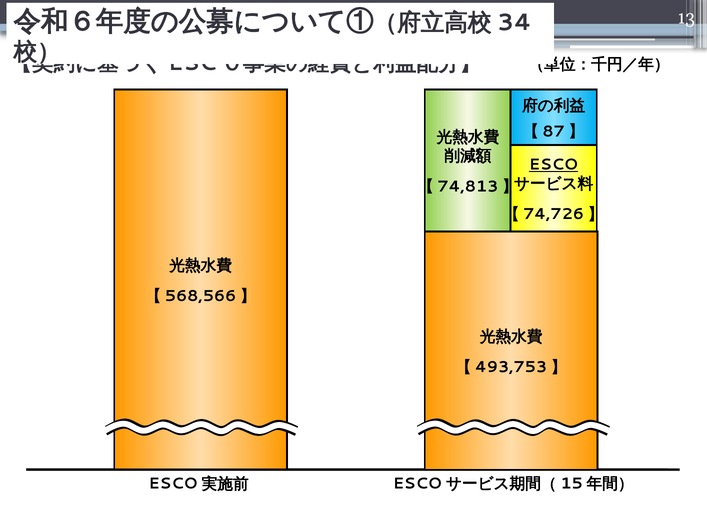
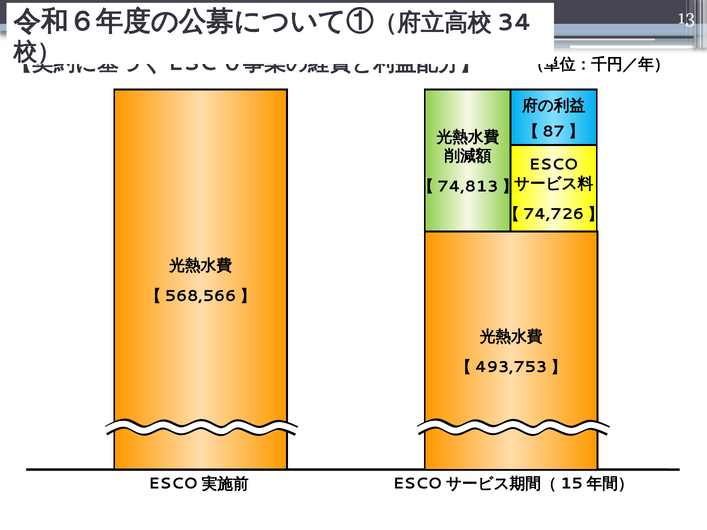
ESCO underline: present -> none (554, 165)
